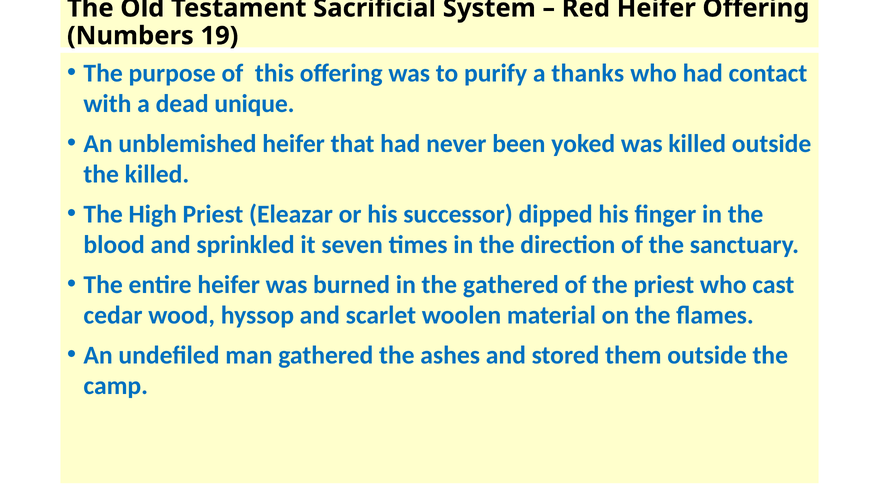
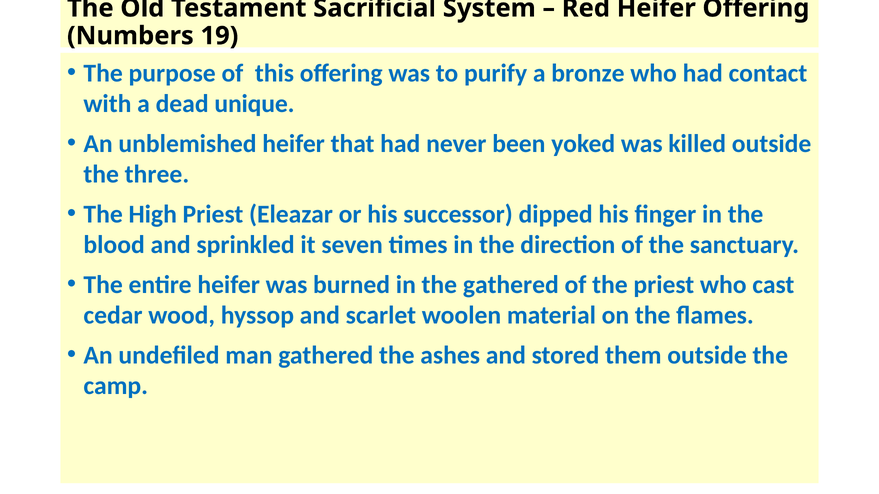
thanks: thanks -> bronze (588, 73)
the killed: killed -> three (157, 175)
